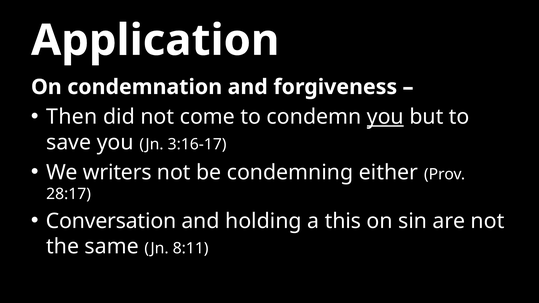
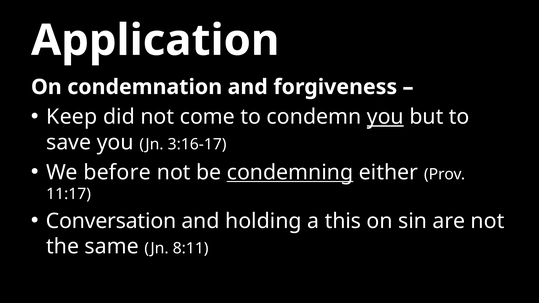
Then: Then -> Keep (72, 117)
writers: writers -> before (117, 172)
condemning underline: none -> present (290, 172)
28:17: 28:17 -> 11:17 (69, 194)
